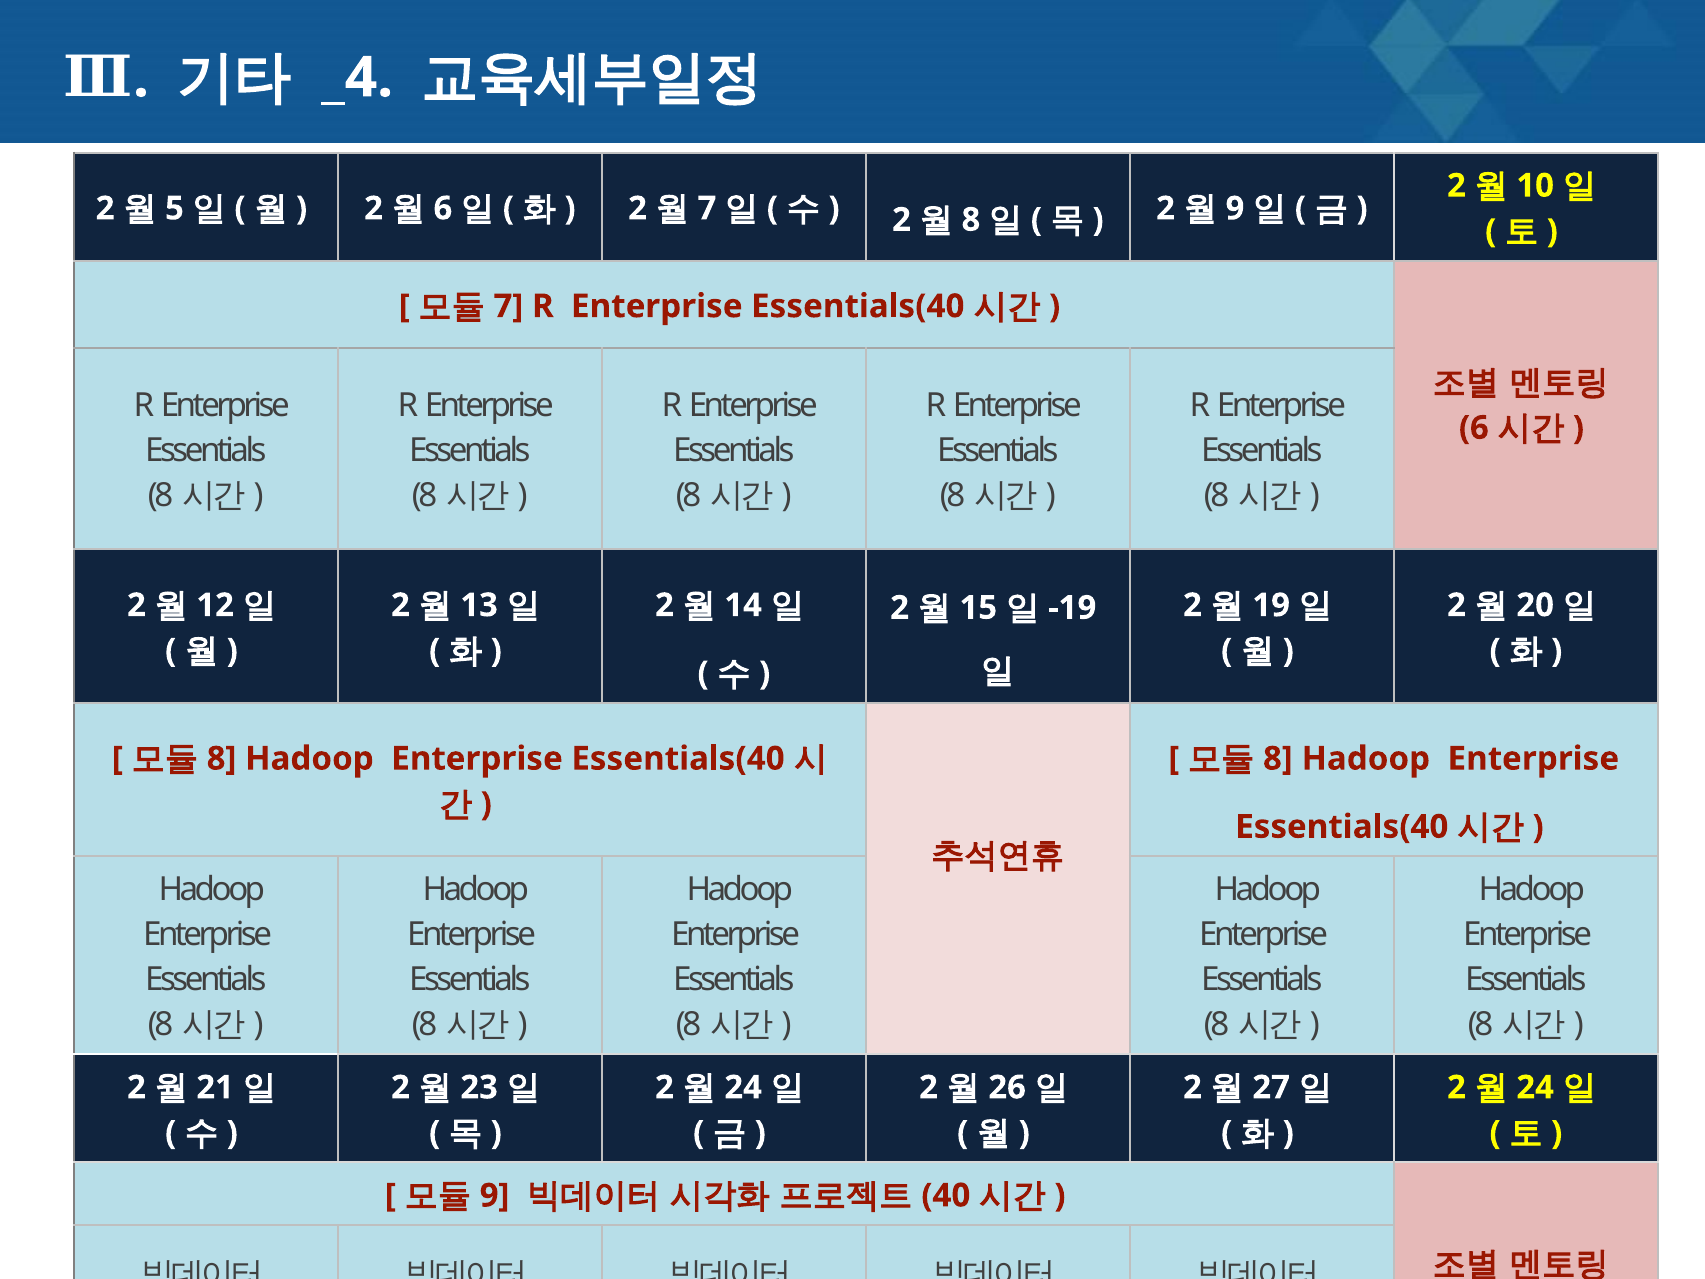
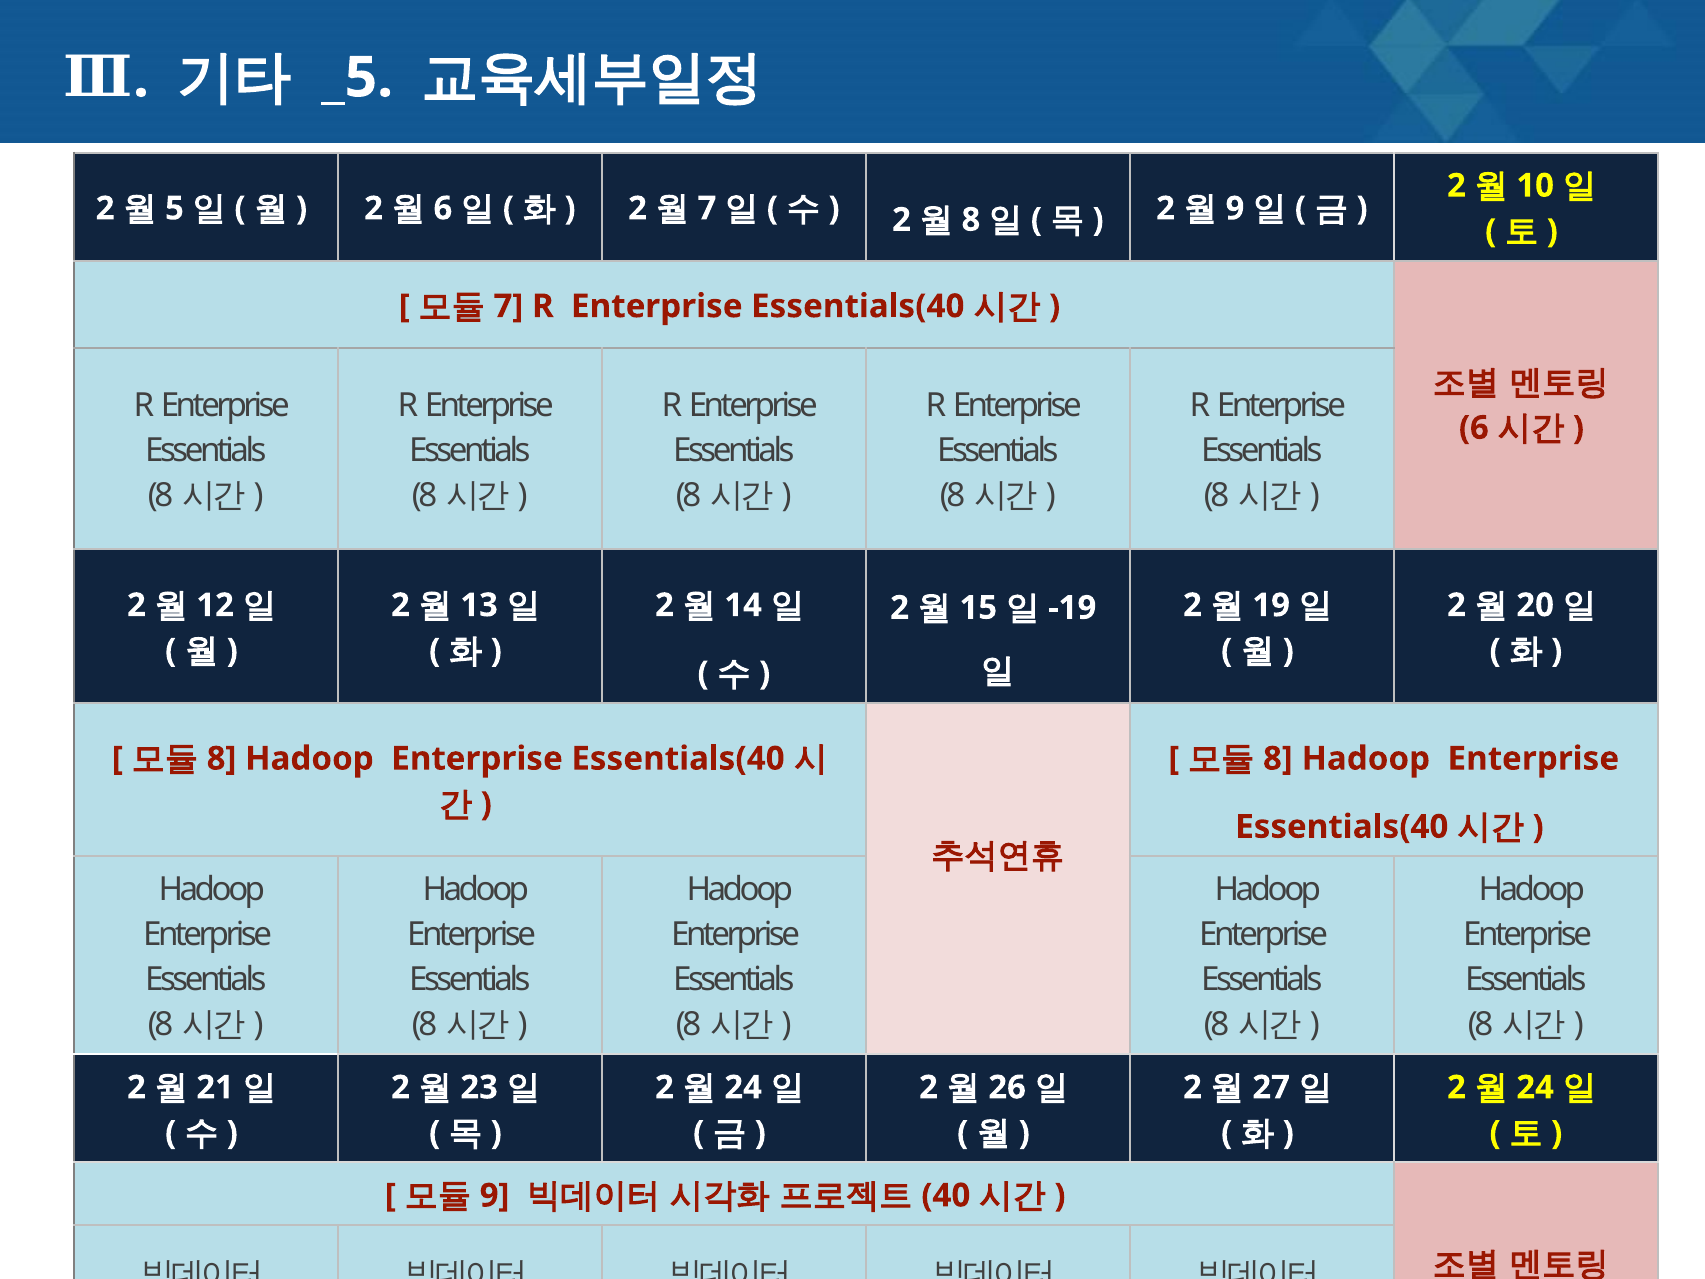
_4: _4 -> _5 (357, 78)
